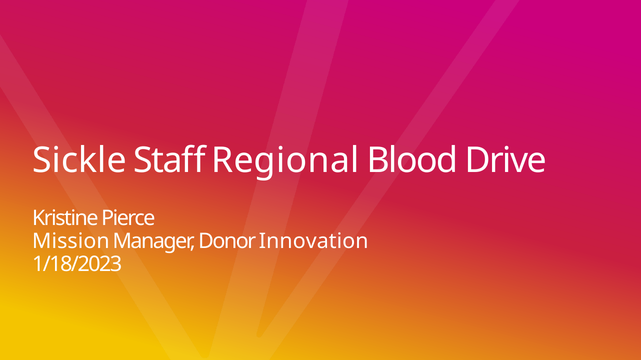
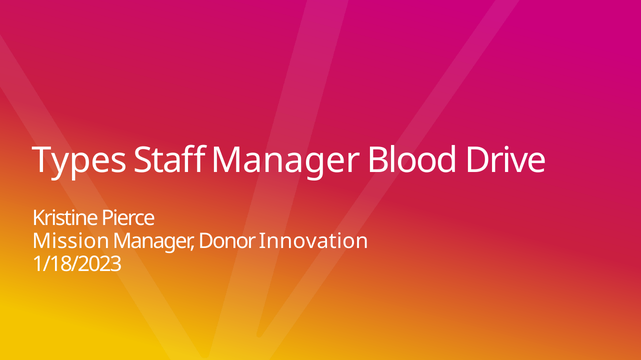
Sickle: Sickle -> Types (80, 161)
Staff Regional: Regional -> Manager (286, 161)
